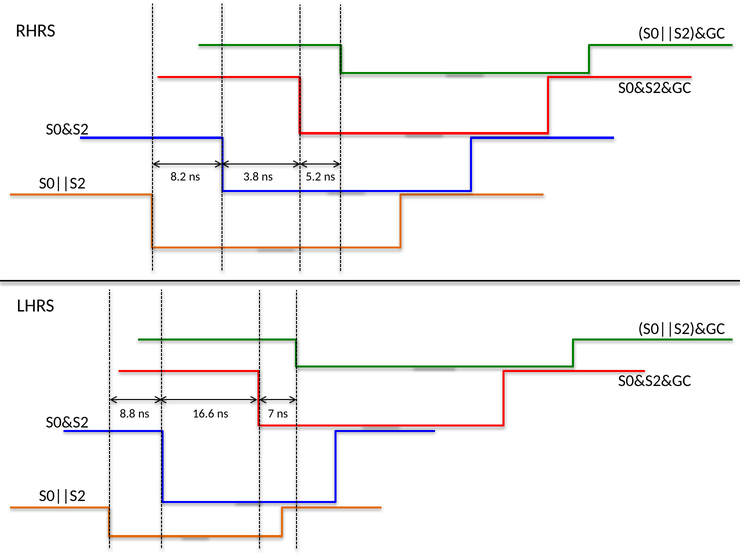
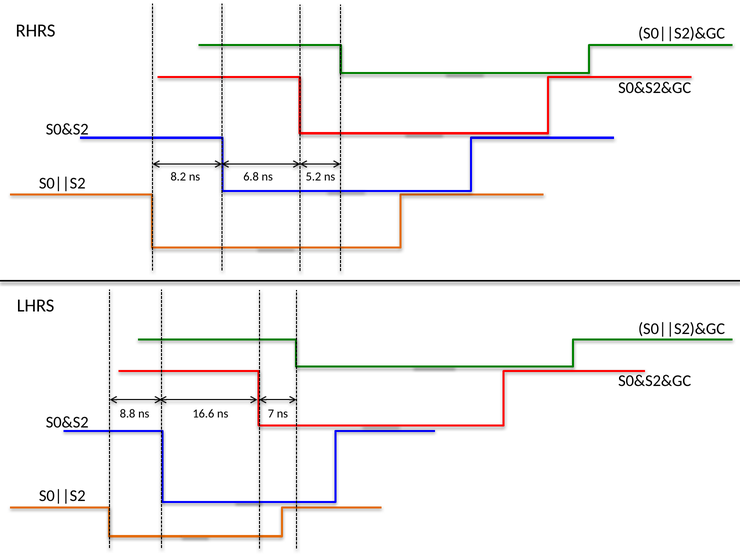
3.8: 3.8 -> 6.8 (251, 177)
